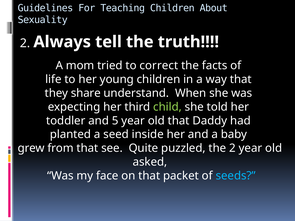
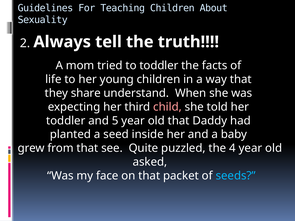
to correct: correct -> toddler (159, 66)
child colour: light green -> pink (167, 107)
the 2: 2 -> 4 (232, 148)
